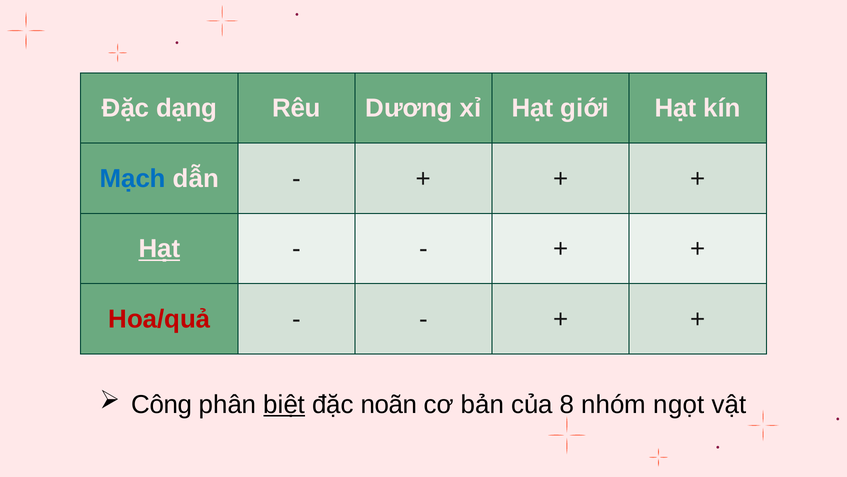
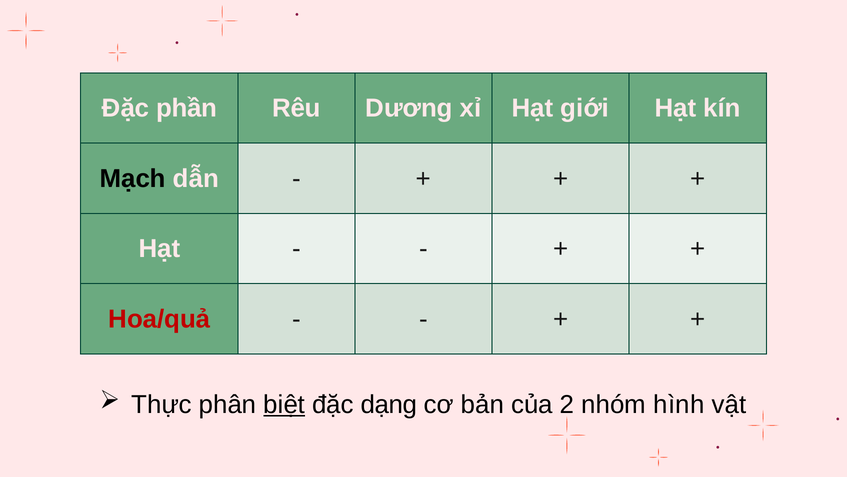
dạng: dạng -> phần (187, 108)
Mạch colour: blue -> black (133, 178)
Hạt underline: present -> none (159, 249)
Công: Công -> Thực (162, 404)
noãn: noãn -> dạng (389, 404)
8: 8 -> 2 (567, 404)
ngọt: ngọt -> hình (679, 404)
